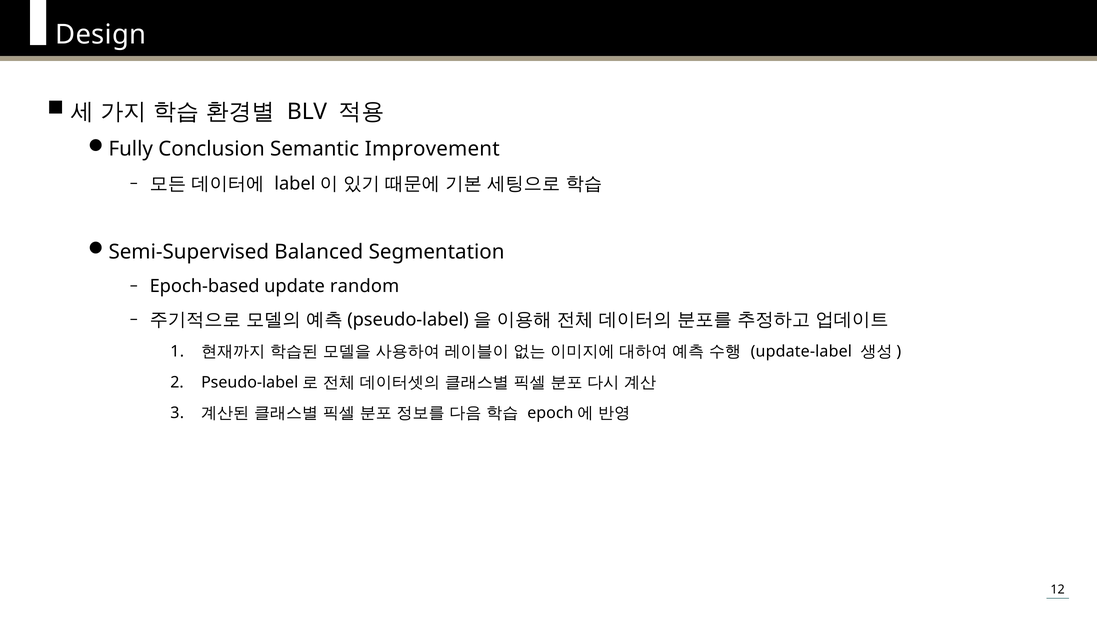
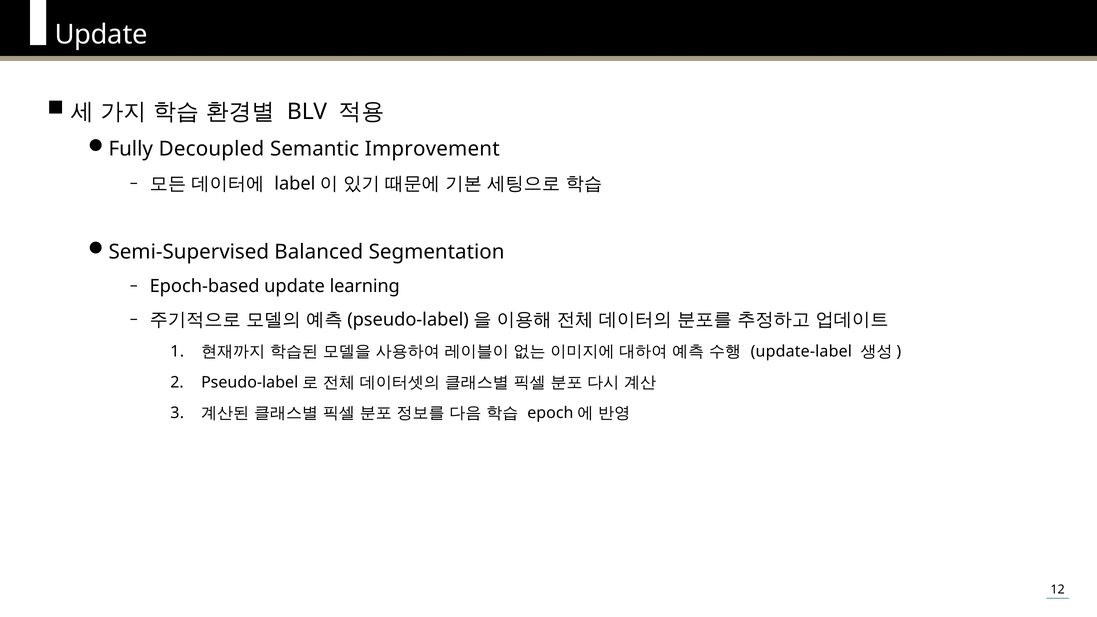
Design: Design -> Update (101, 35)
Conclusion: Conclusion -> Decoupled (211, 149)
random: random -> learning (365, 286)
